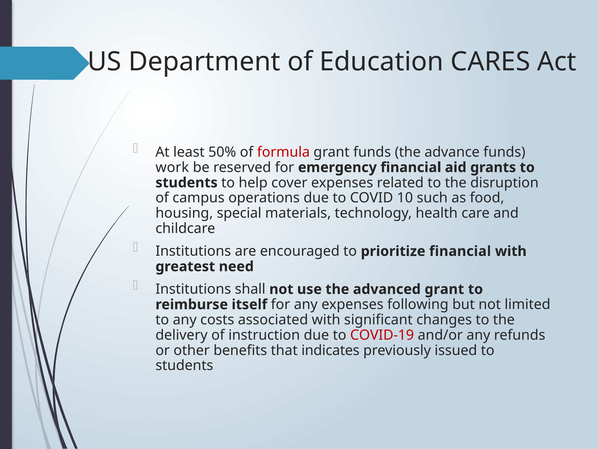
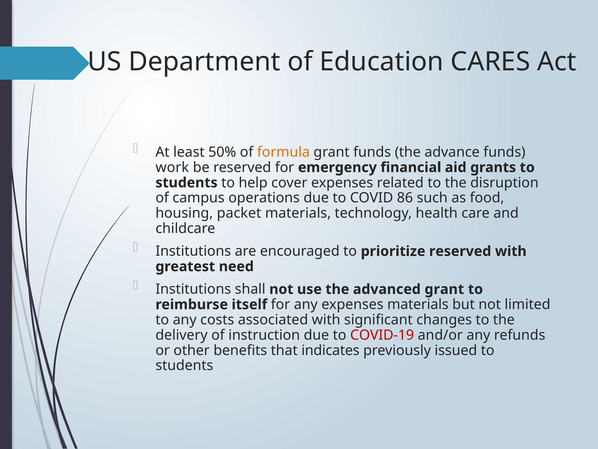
formula colour: red -> orange (283, 152)
10: 10 -> 86 (405, 198)
special: special -> packet (239, 213)
prioritize financial: financial -> reserved (460, 251)
expenses following: following -> materials (418, 304)
